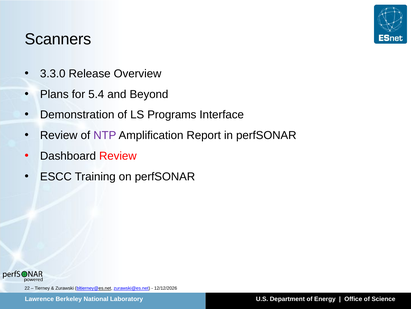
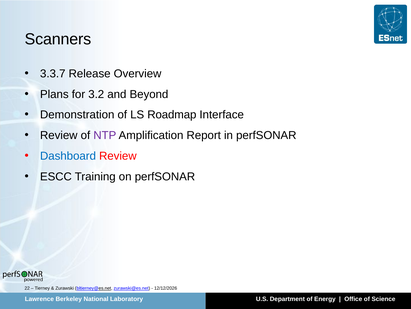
3.3.0: 3.3.0 -> 3.3.7 (53, 73)
5.4: 5.4 -> 3.2 (96, 94)
Programs: Programs -> Roadmap (172, 115)
Dashboard colour: black -> blue (68, 156)
